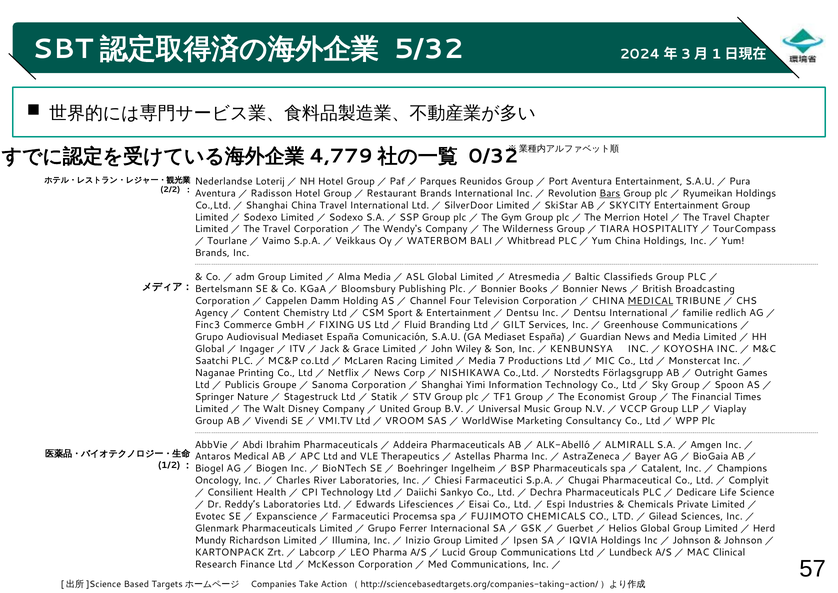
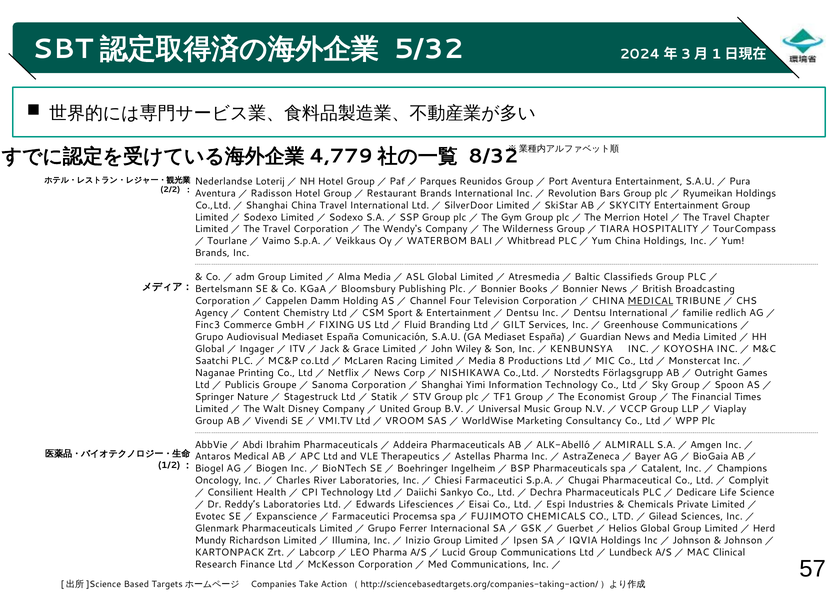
0/32: 0/32 -> 8/32 (493, 156)
Bars underline: present -> none (610, 193)
7: 7 -> 8 (502, 361)
